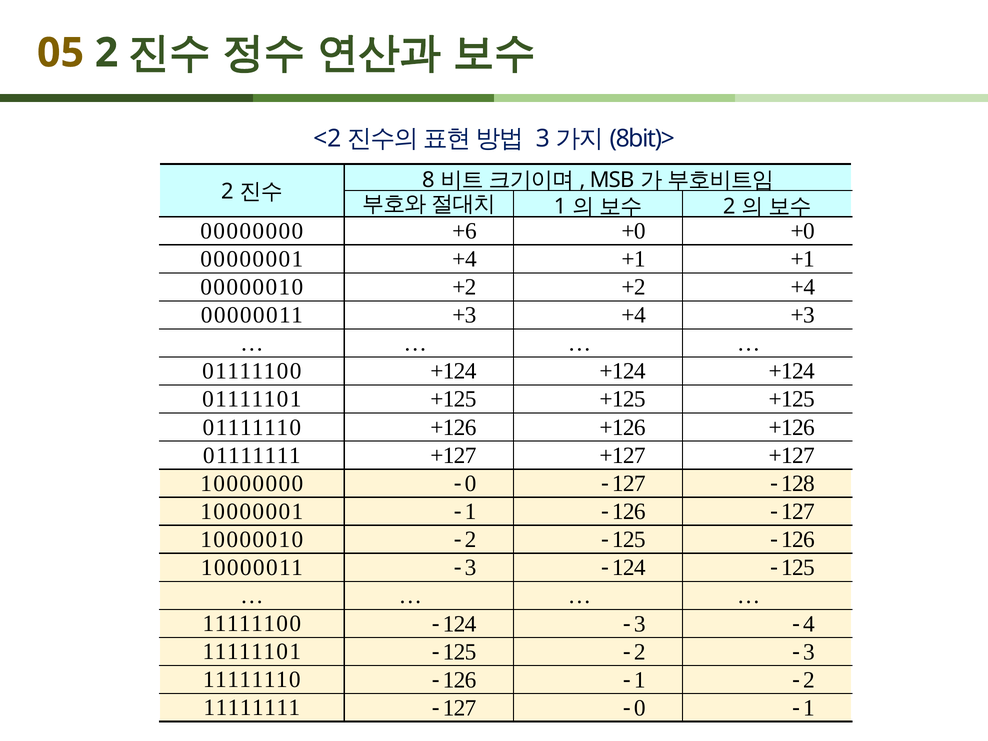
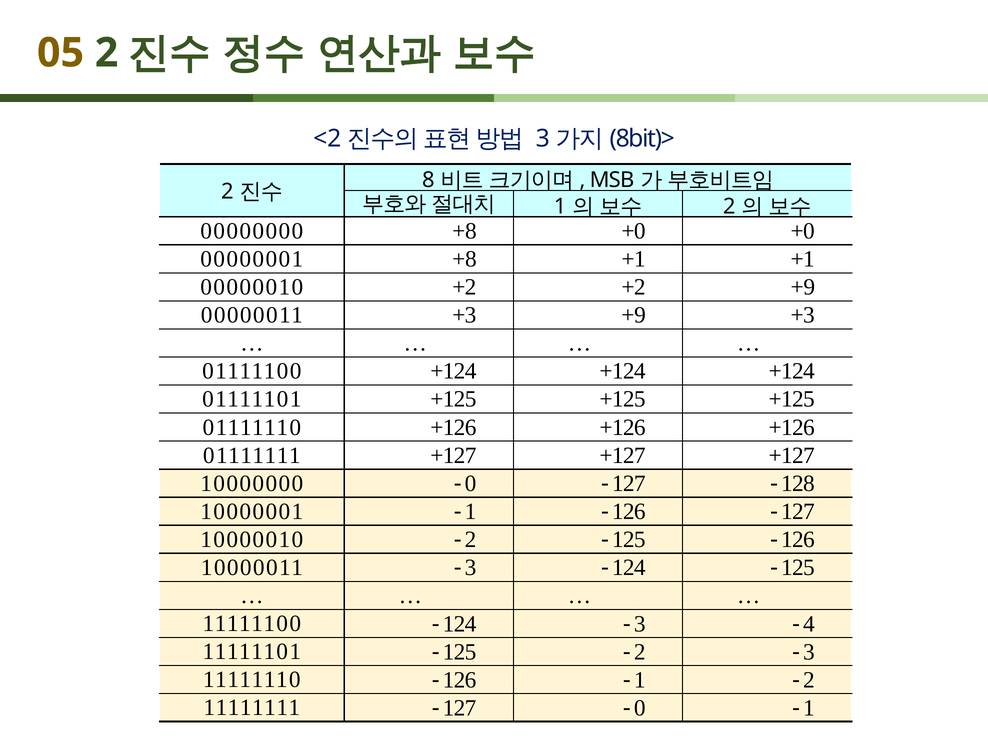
00000000 +6: +6 -> +8 (464, 231)
00000001 +4: +4 -> +8 (464, 259)
+2 +4: +4 -> +9 (803, 287)
+3 +4: +4 -> +9 (634, 315)
